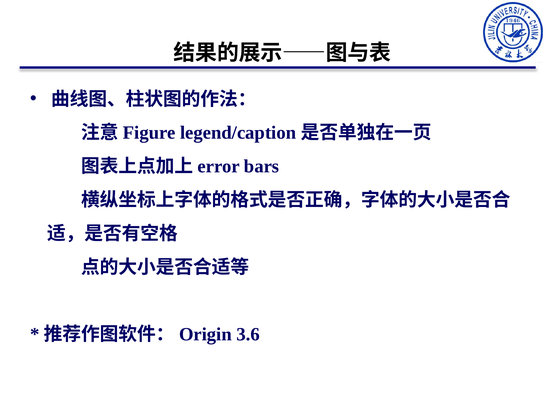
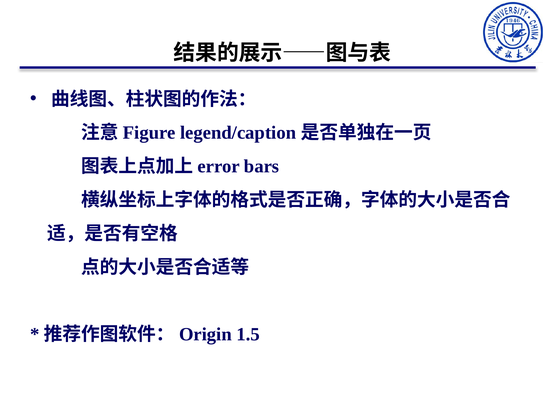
3.6: 3.6 -> 1.5 (248, 334)
